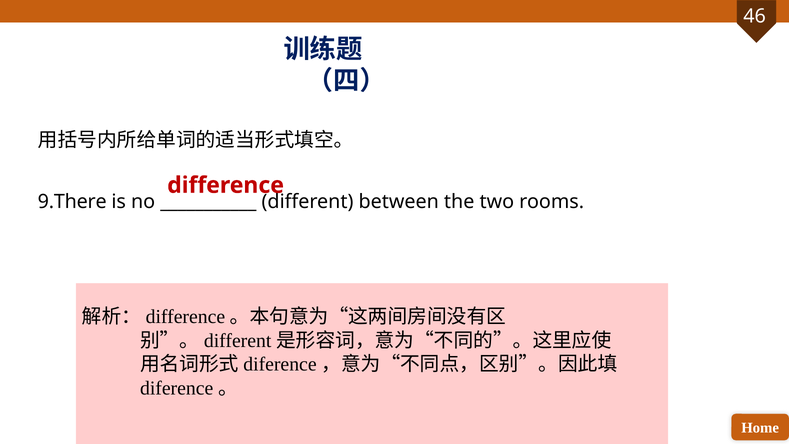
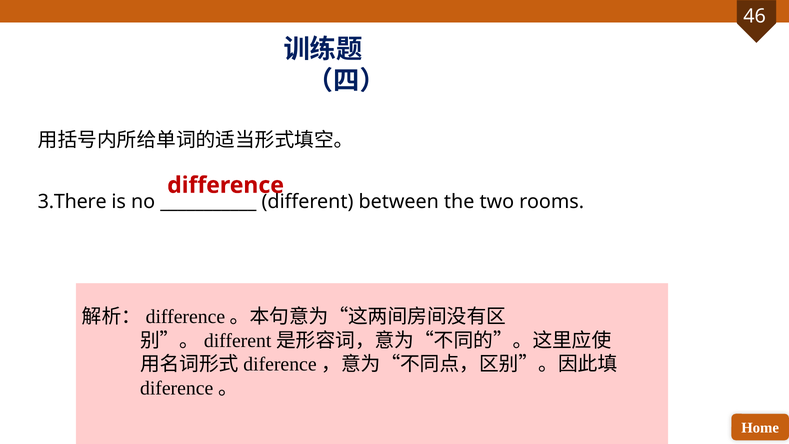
9.There: 9.There -> 3.There (72, 202)
